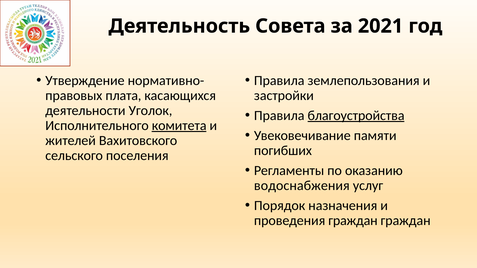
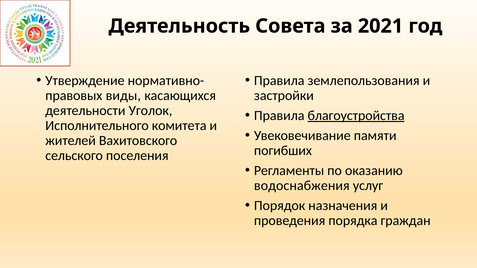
плата: плата -> виды (123, 96)
комитета underline: present -> none (179, 126)
проведения граждан: граждан -> порядка (353, 221)
